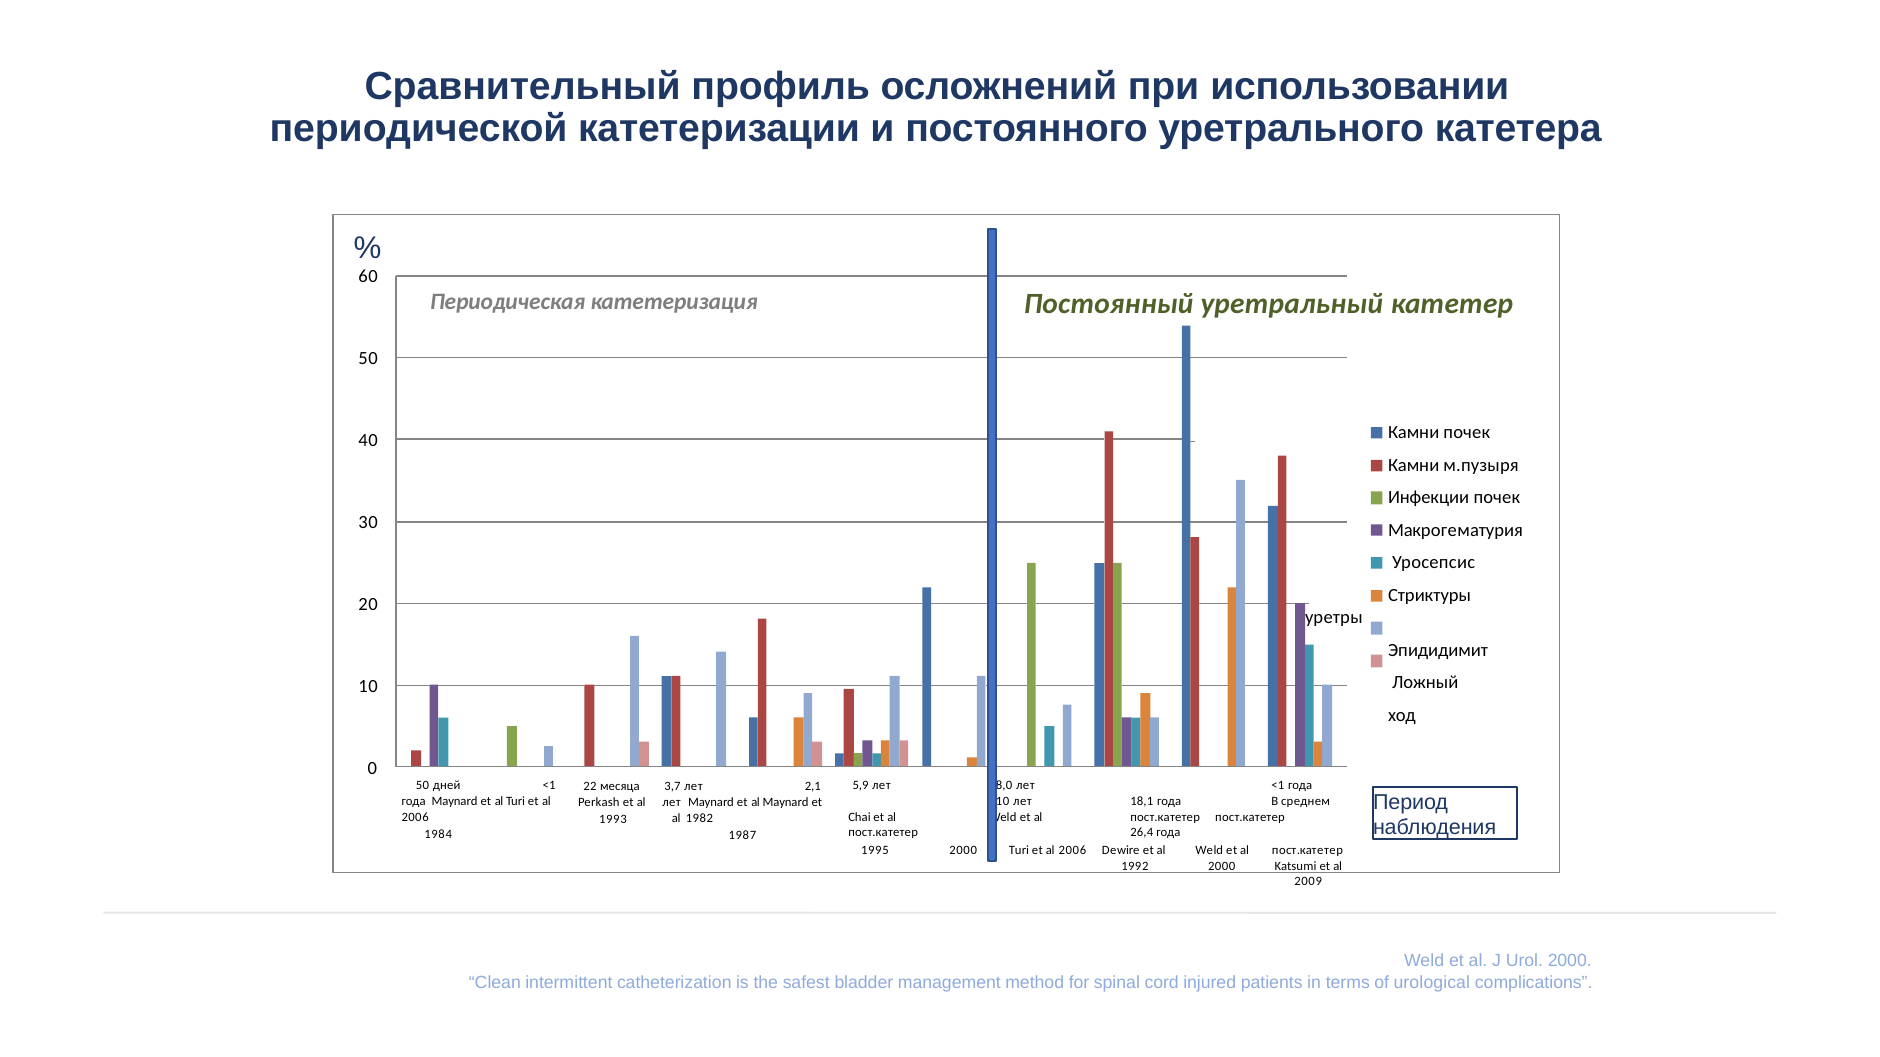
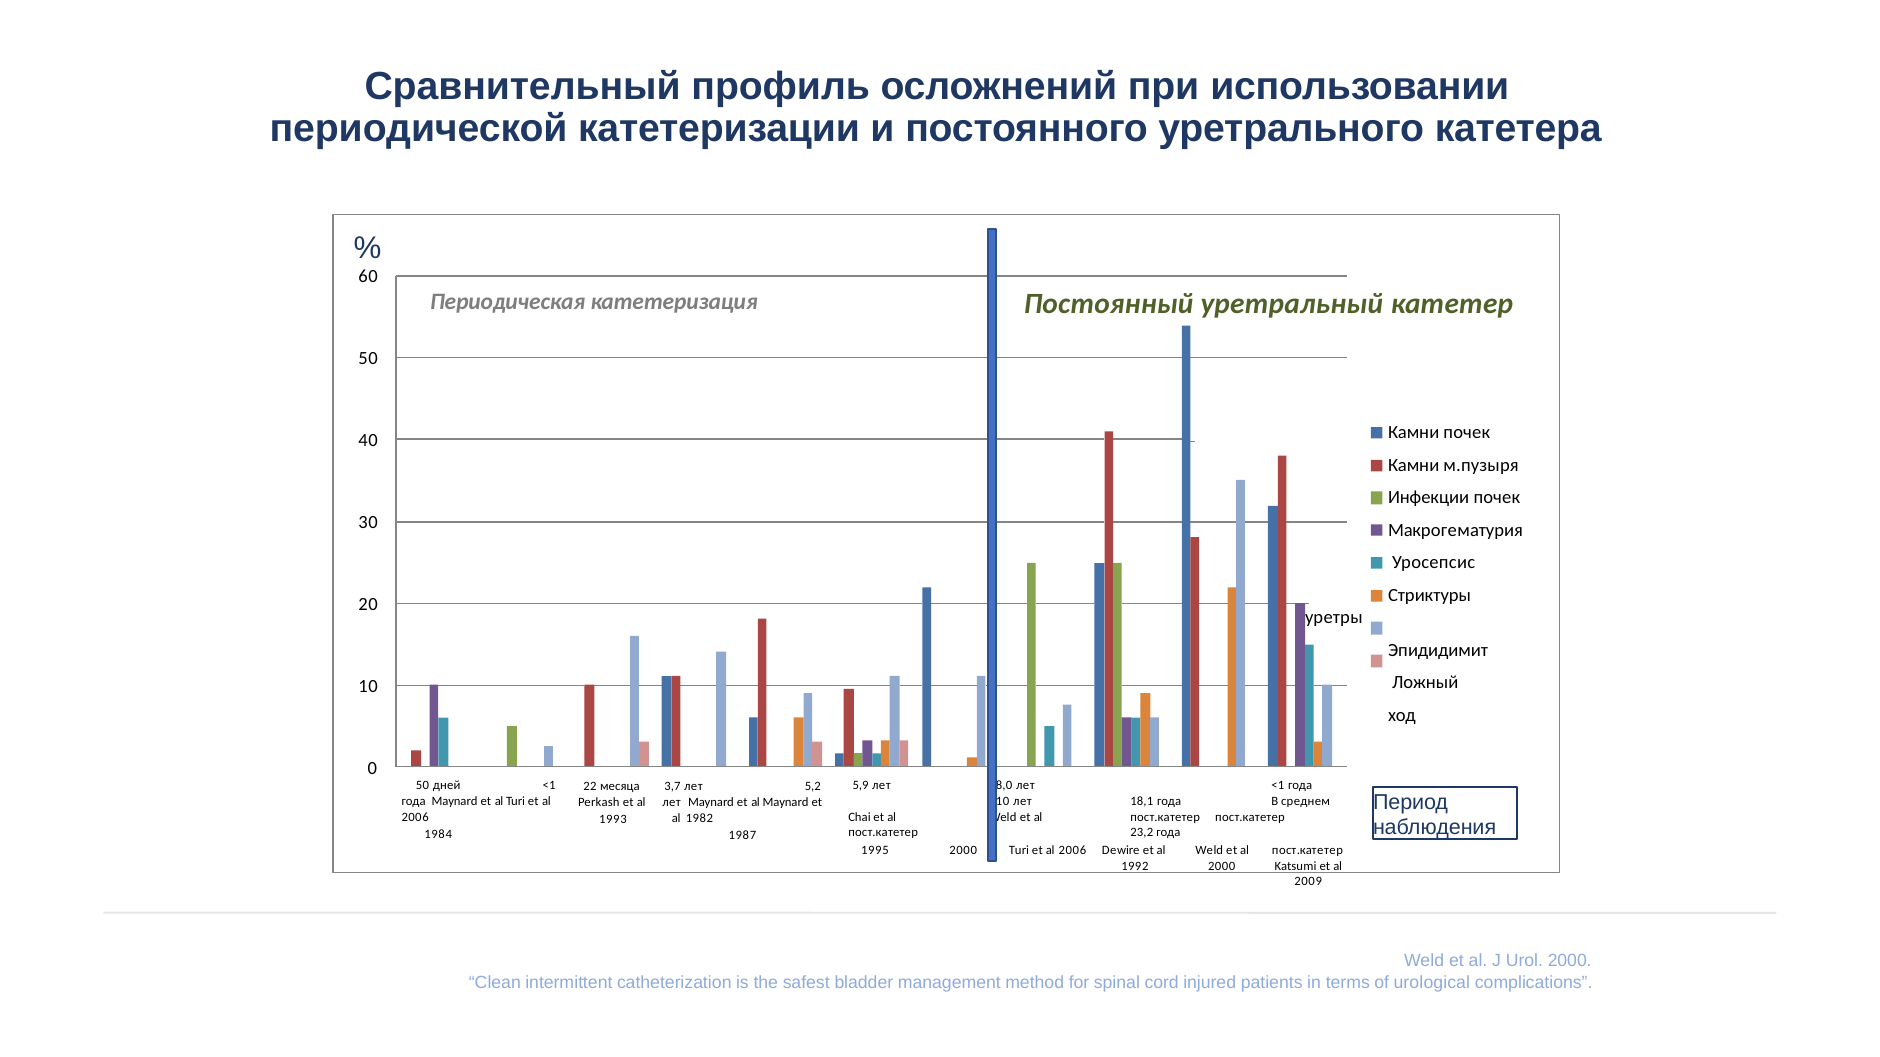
2,1: 2,1 -> 5,2 (813, 786)
26,4: 26,4 -> 23,2 (1142, 833)
